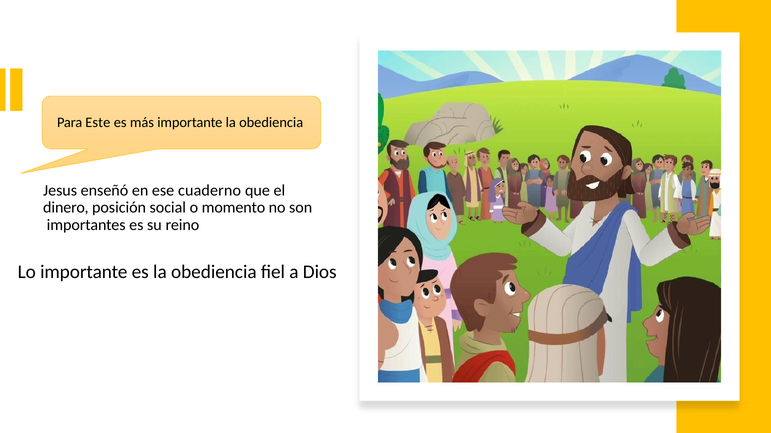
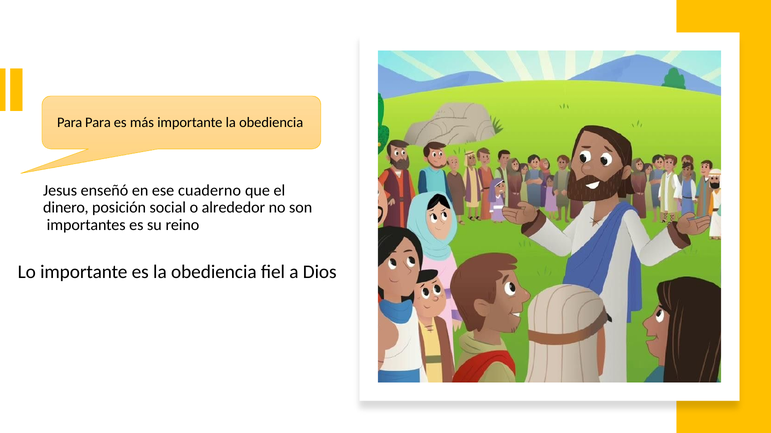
Para Este: Este -> Para (98, 123)
momento: momento -> alrededor (233, 208)
